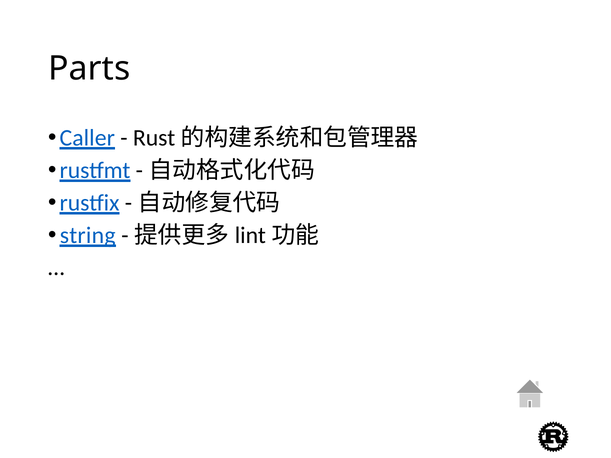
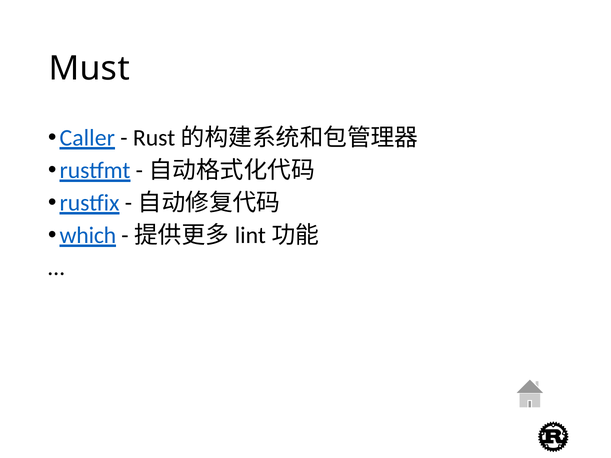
Parts: Parts -> Must (89, 68)
string: string -> which (88, 236)
